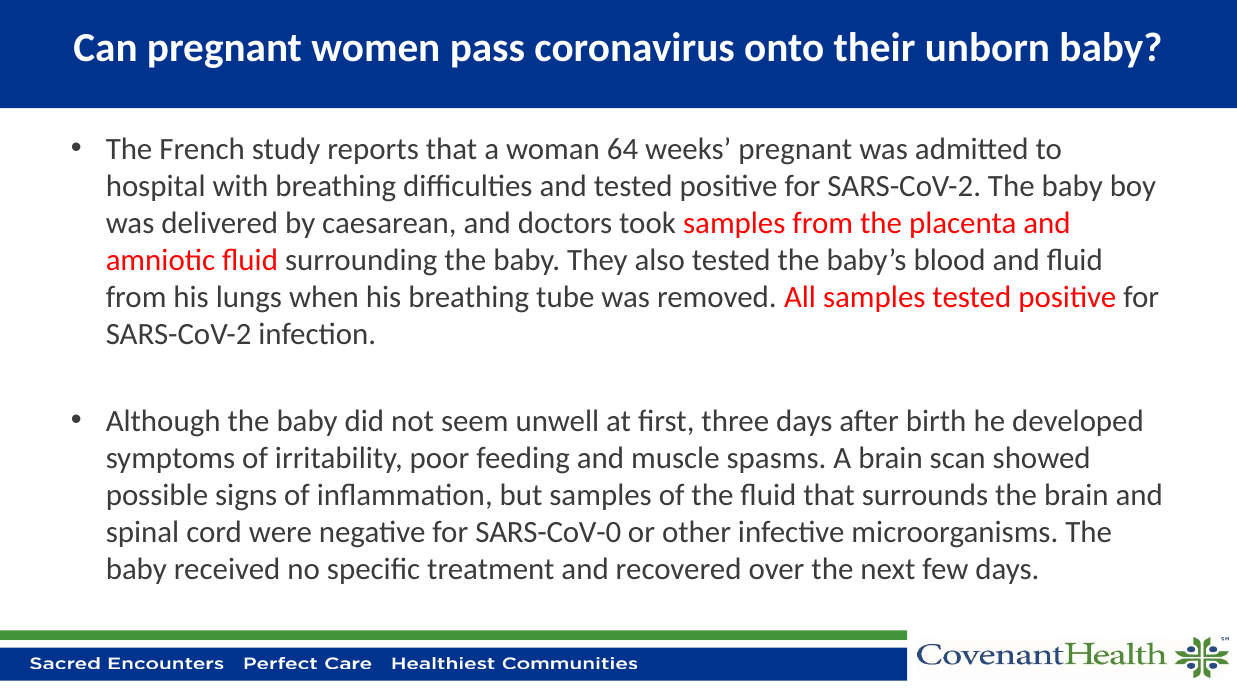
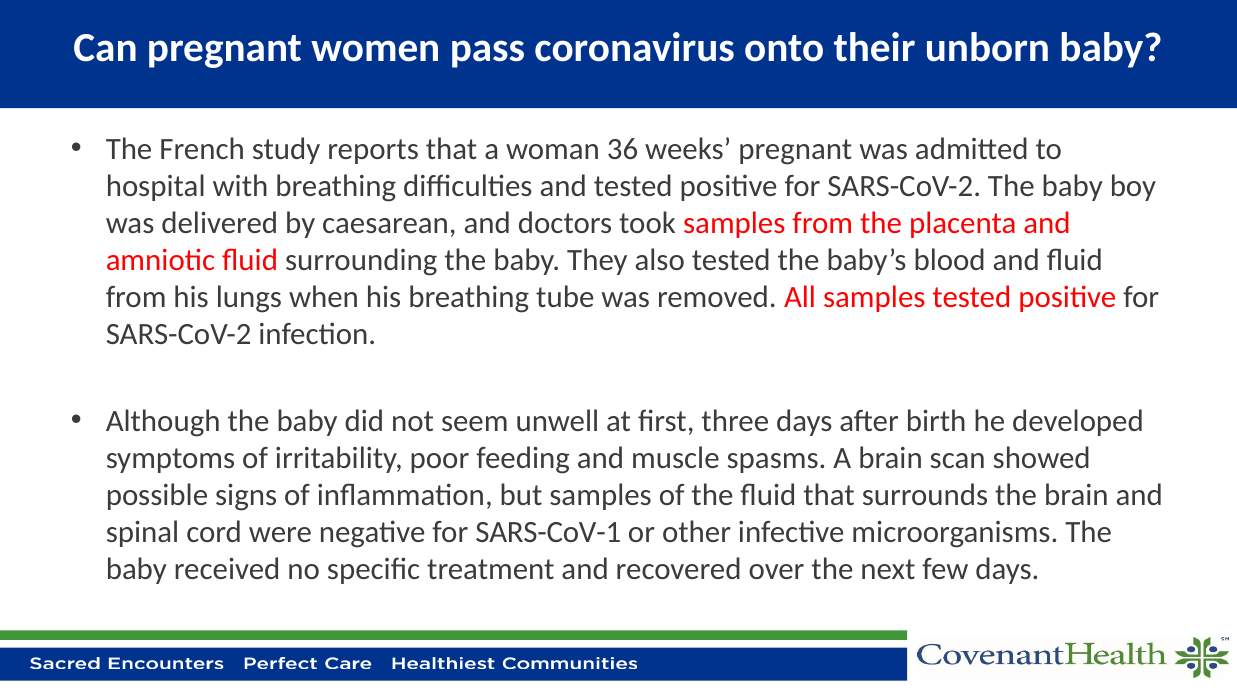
64: 64 -> 36 (623, 149)
SARS-CoV-0: SARS-CoV-0 -> SARS-CoV-1 (548, 532)
